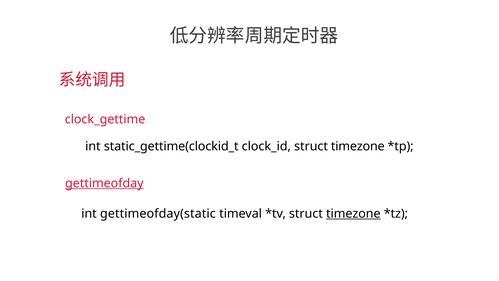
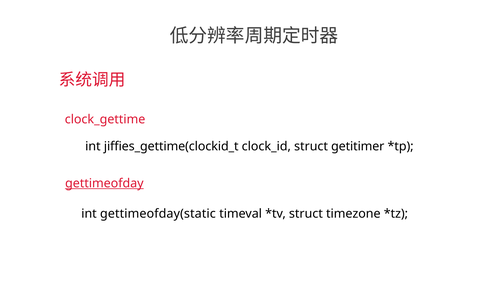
static_gettime(clockid_t: static_gettime(clockid_t -> jiffies_gettime(clockid_t (171, 146)
clock_id struct timezone: timezone -> getitimer (358, 146)
timezone underline: present -> none (353, 214)
